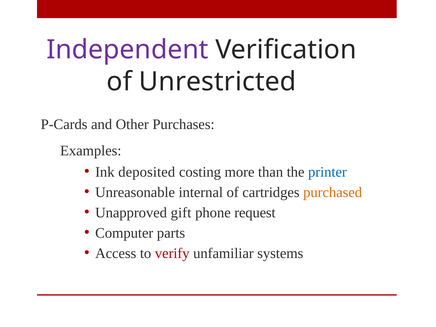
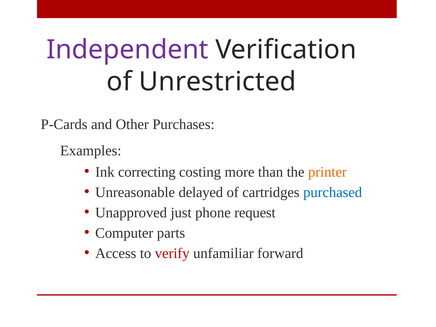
deposited: deposited -> correcting (147, 172)
printer colour: blue -> orange (327, 172)
internal: internal -> delayed (201, 192)
purchased colour: orange -> blue (333, 192)
gift: gift -> just (181, 213)
systems: systems -> forward (280, 253)
